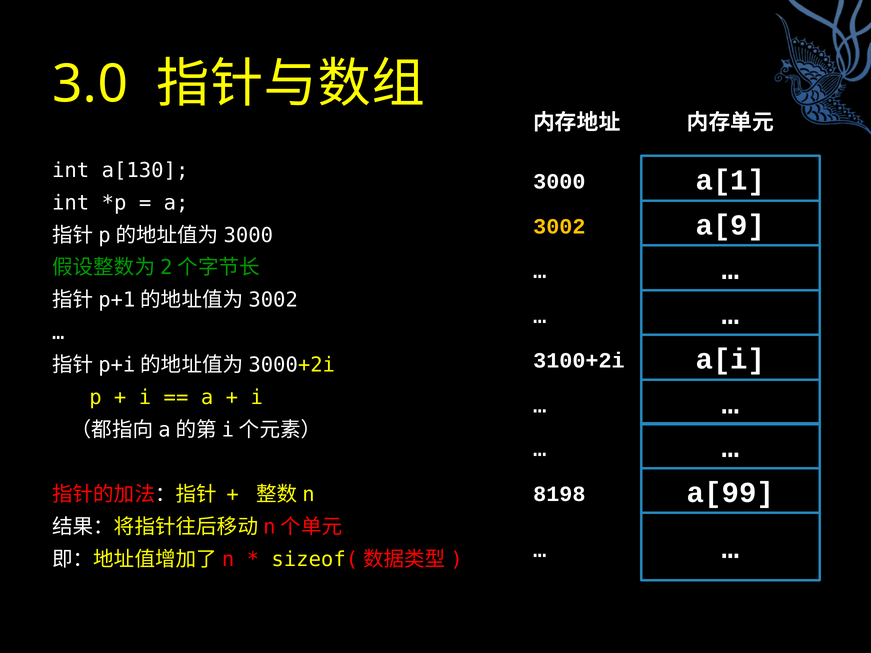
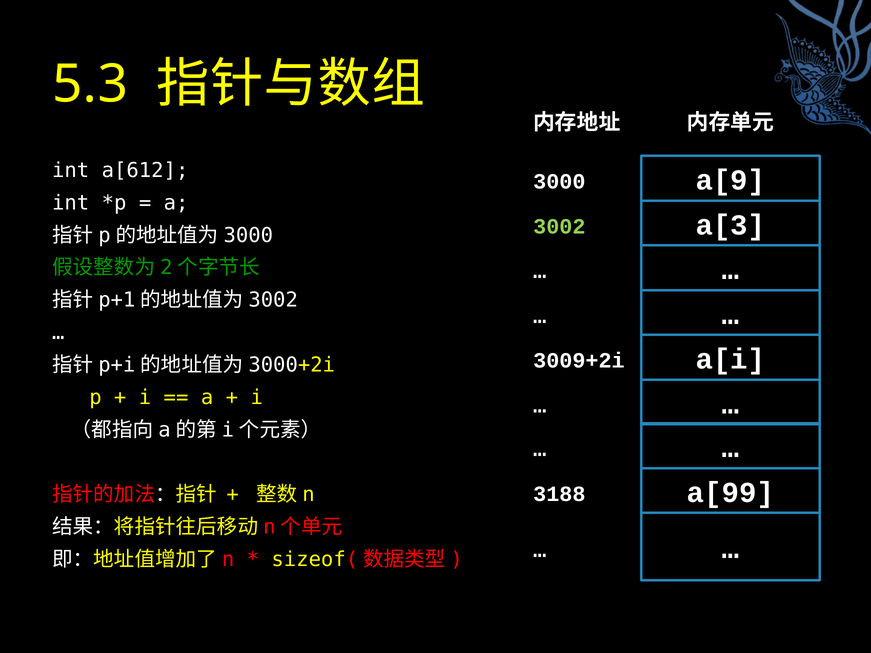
3.0: 3.0 -> 5.3 (90, 84)
a[130: a[130 -> a[612 (145, 170)
a[1: a[1 -> a[9 (730, 180)
a[9: a[9 -> a[3 (730, 225)
3002 colour: yellow -> light green (559, 227)
3100+2i: 3100+2i -> 3009+2i (579, 361)
8198: 8198 -> 3188 (559, 494)
